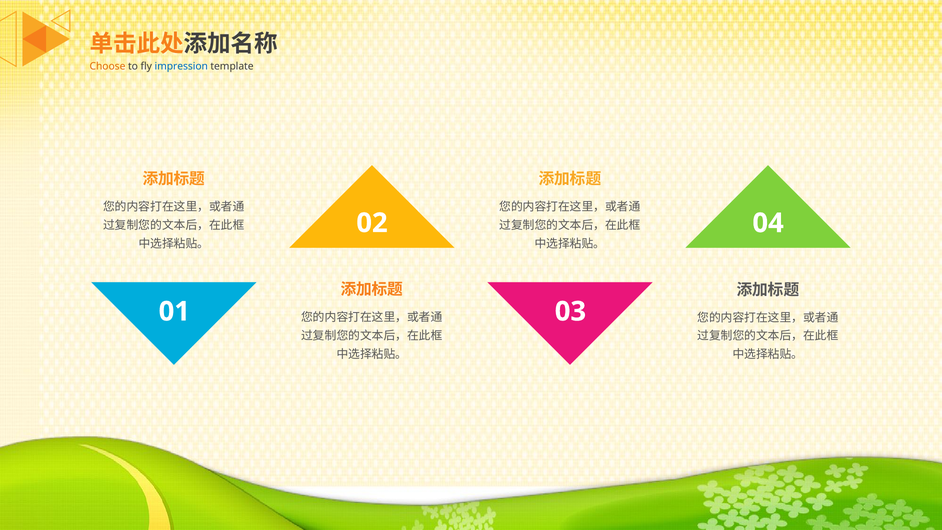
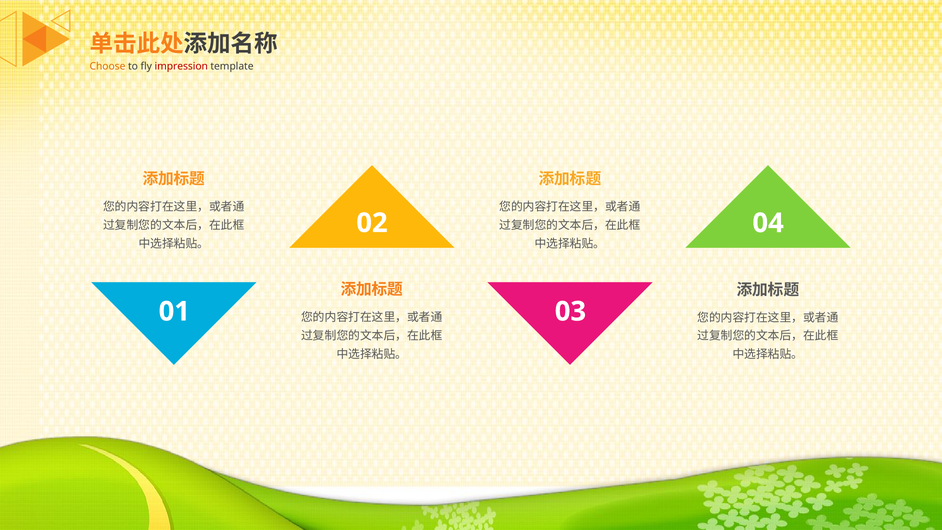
impression colour: blue -> red (181, 66)
